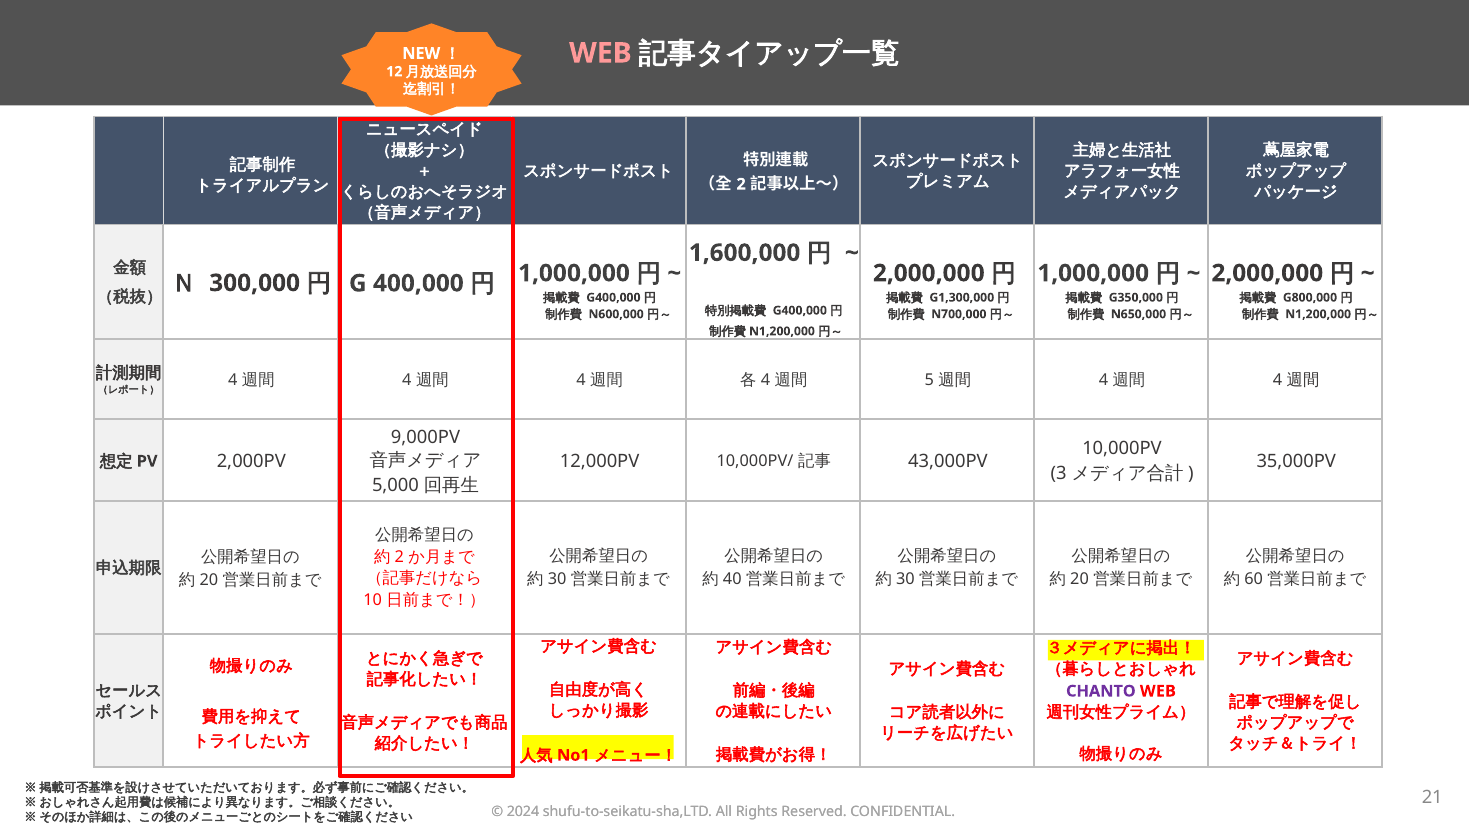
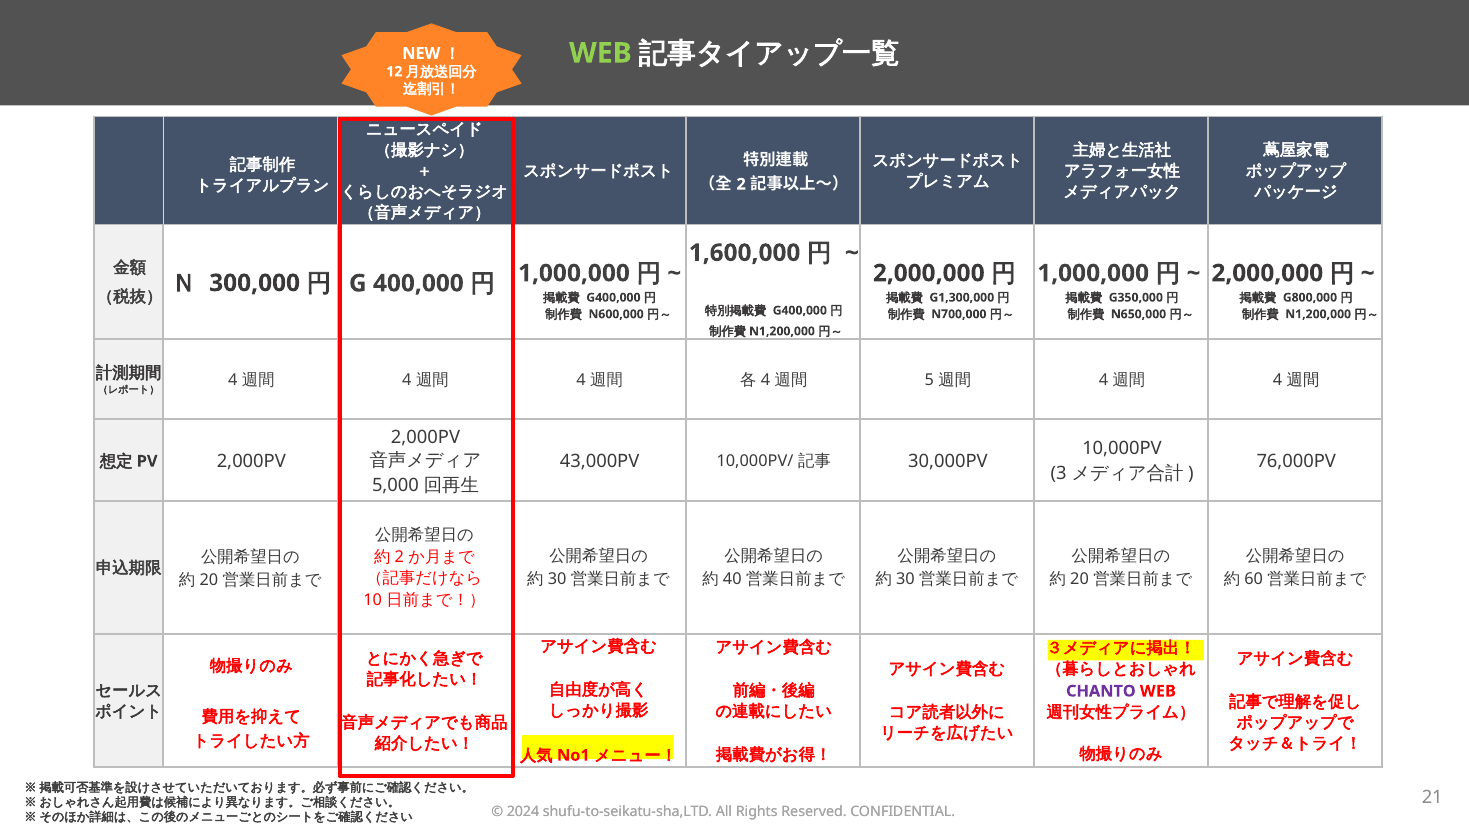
WEB colour: pink -> light green (600, 53)
9,000PV: 9,000PV -> 2,000PV (425, 437)
12,000PV: 12,000PV -> 43,000PV (600, 461)
43,000PV: 43,000PV -> 30,000PV (948, 461)
35,000PV: 35,000PV -> 76,000PV (1296, 461)
